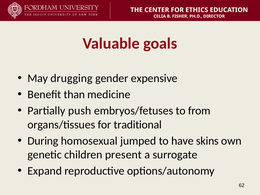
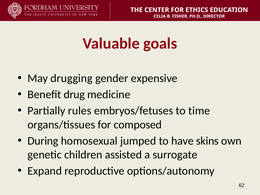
than: than -> drug (74, 95)
push: push -> rules (80, 111)
from: from -> time (199, 111)
traditional: traditional -> composed (138, 125)
present: present -> assisted (123, 155)
